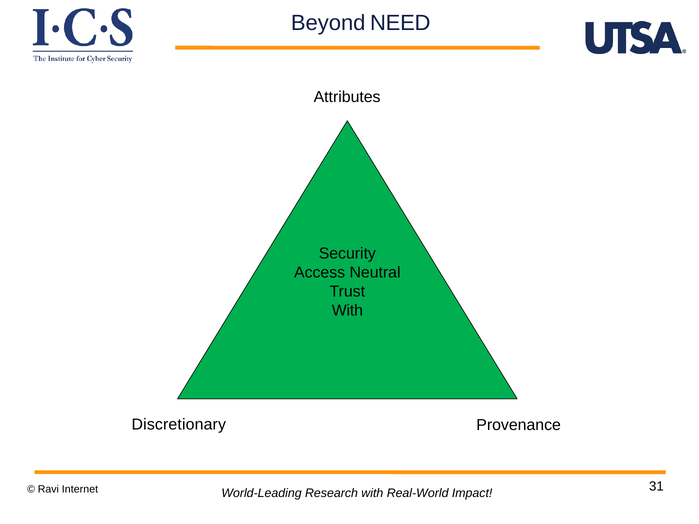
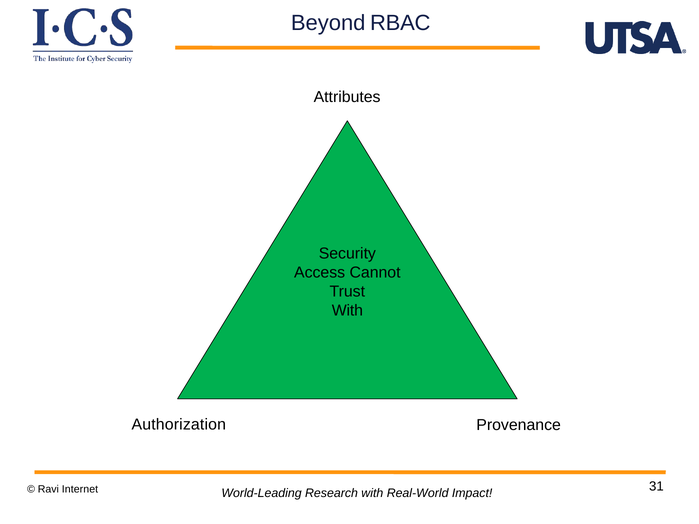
NEED: NEED -> RBAC (400, 23)
Neutral: Neutral -> Cannot (375, 273)
Discretionary: Discretionary -> Authorization (179, 425)
